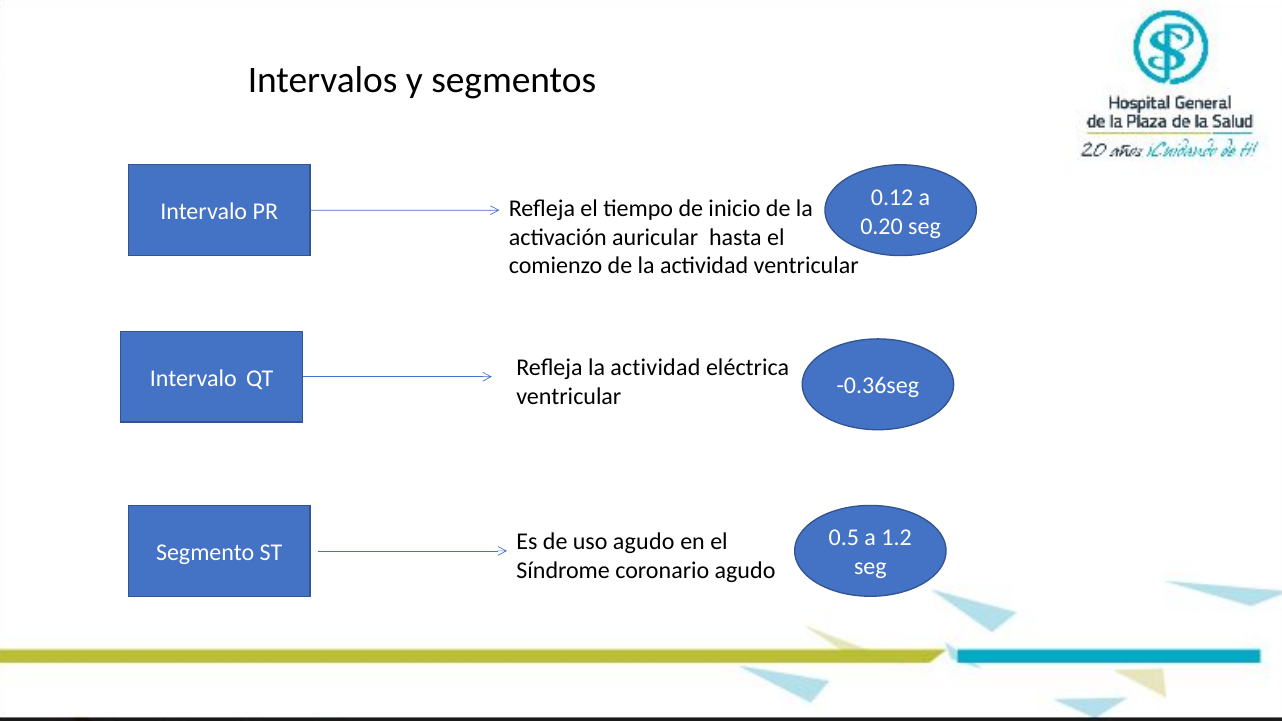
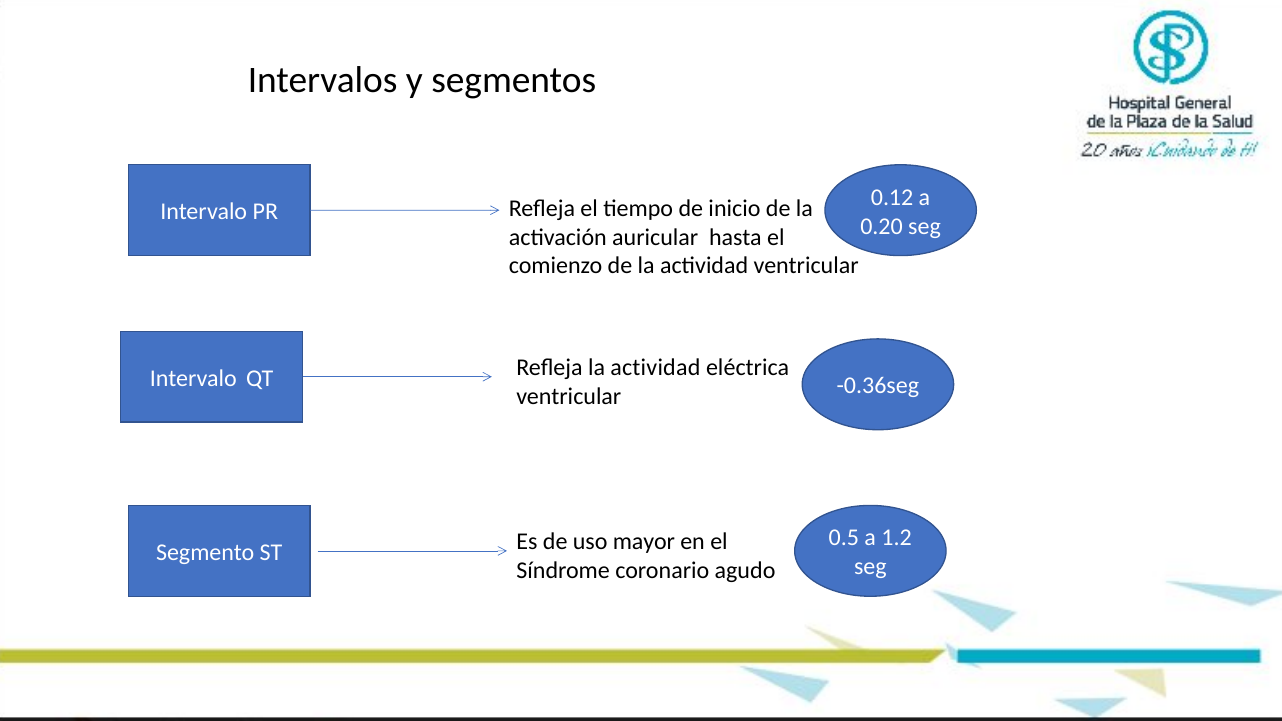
uso agudo: agudo -> mayor (644, 541)
